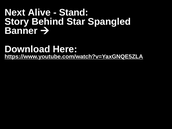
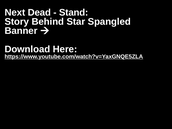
Alive: Alive -> Dead (39, 12)
